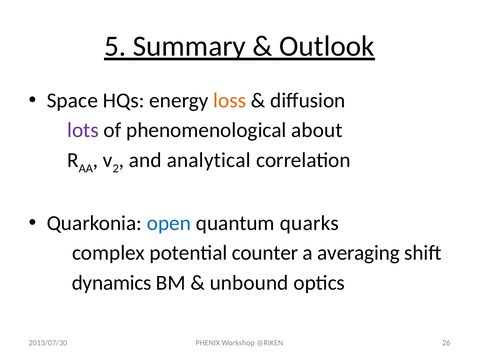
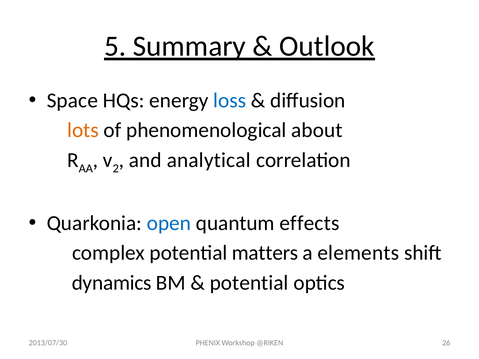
loss colour: orange -> blue (230, 101)
lots colour: purple -> orange (83, 130)
quarks: quarks -> effects (309, 223)
counter: counter -> matters (265, 253)
averaging: averaging -> elements (358, 253)
unbound: unbound -> potential (249, 283)
